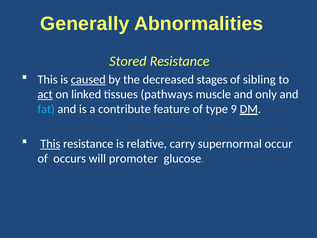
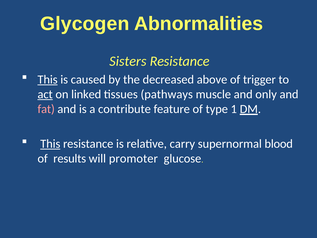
Generally: Generally -> Glycogen (85, 24)
Stored: Stored -> Sisters (128, 61)
This underline: none -> present (48, 79)
caused underline: present -> none (88, 79)
stages: stages -> above (212, 79)
sibling: sibling -> trigger (259, 79)
fat colour: light blue -> pink (46, 109)
9: 9 -> 1 (234, 109)
occur: occur -> blood (279, 144)
occurs: occurs -> results (70, 158)
